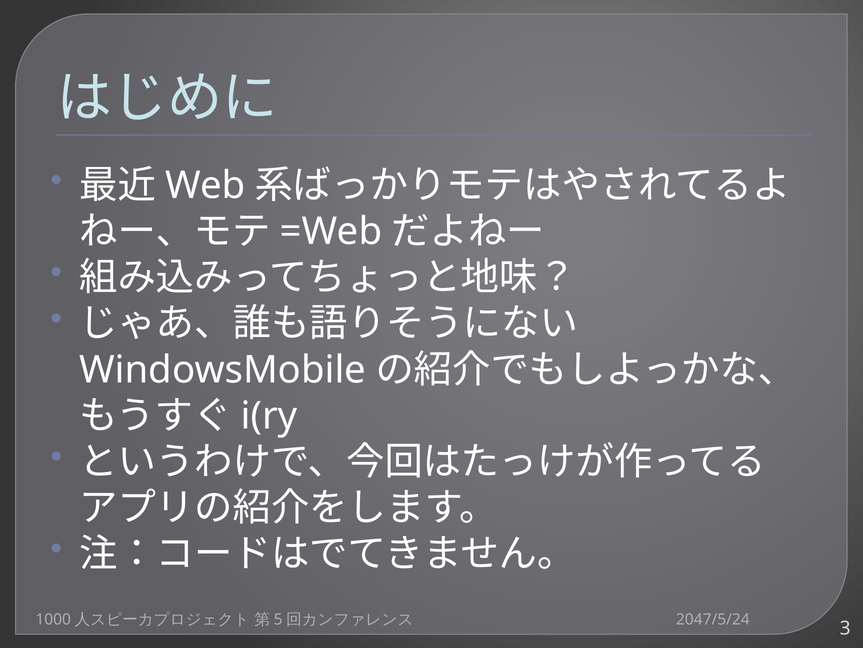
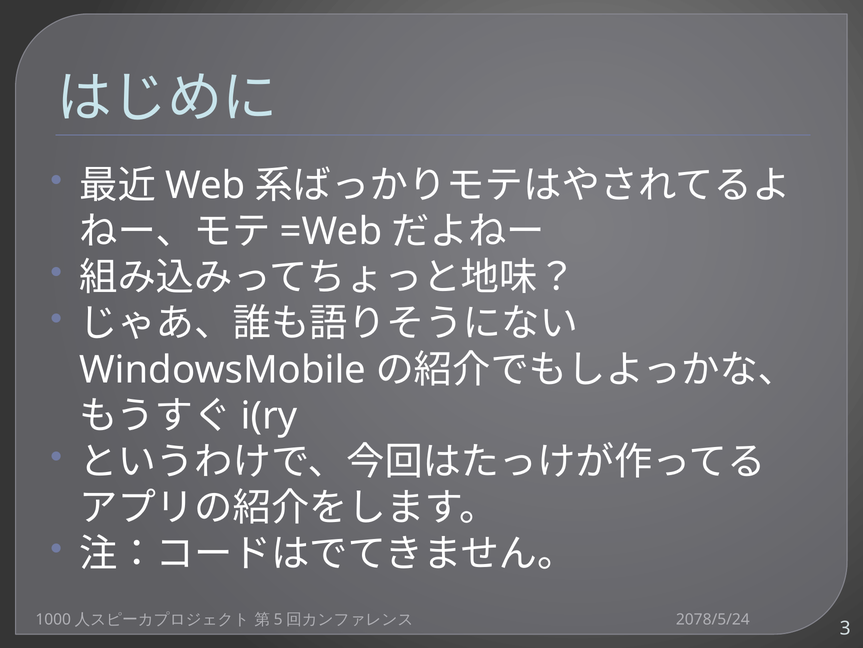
2047/5/24: 2047/5/24 -> 2078/5/24 (713, 619)
